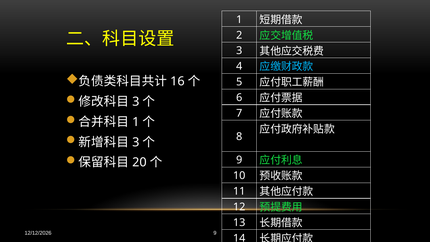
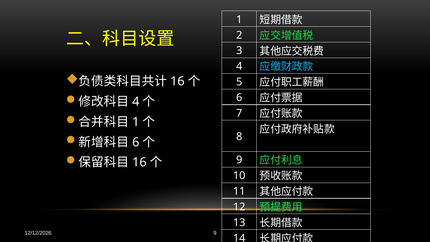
3: 3 -> 4 (136, 102)
3: 3 -> 6 (136, 142)
20: 20 -> 16 (139, 162)
